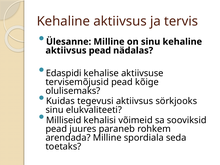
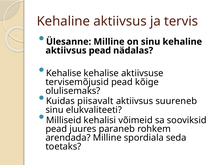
Edaspidi: Edaspidi -> Kehalise (64, 73)
tegevusi: tegevusi -> piisavalt (95, 101)
sörkjooks: sörkjooks -> suureneb (176, 101)
